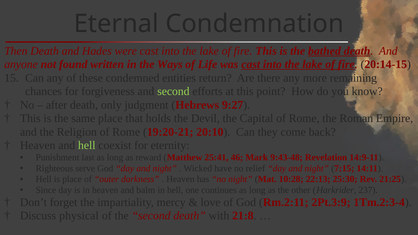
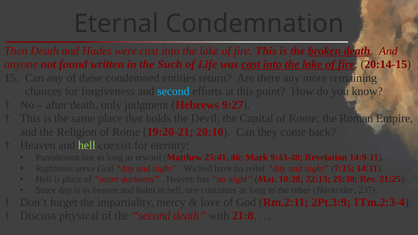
bathed: bathed -> broken (325, 51)
Ways: Ways -> Such (170, 64)
second colour: light green -> light blue (173, 91)
